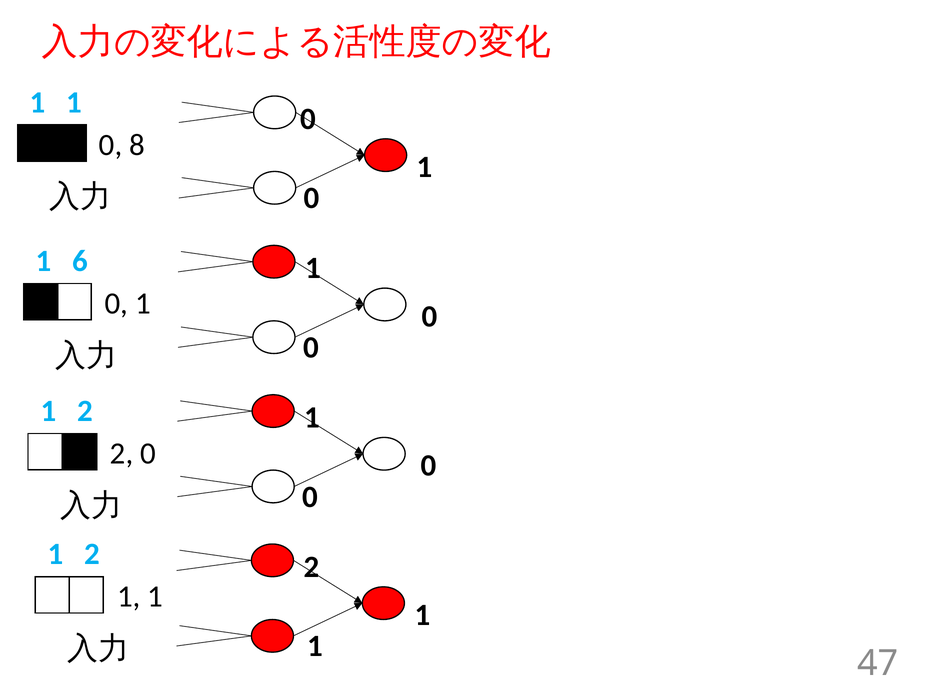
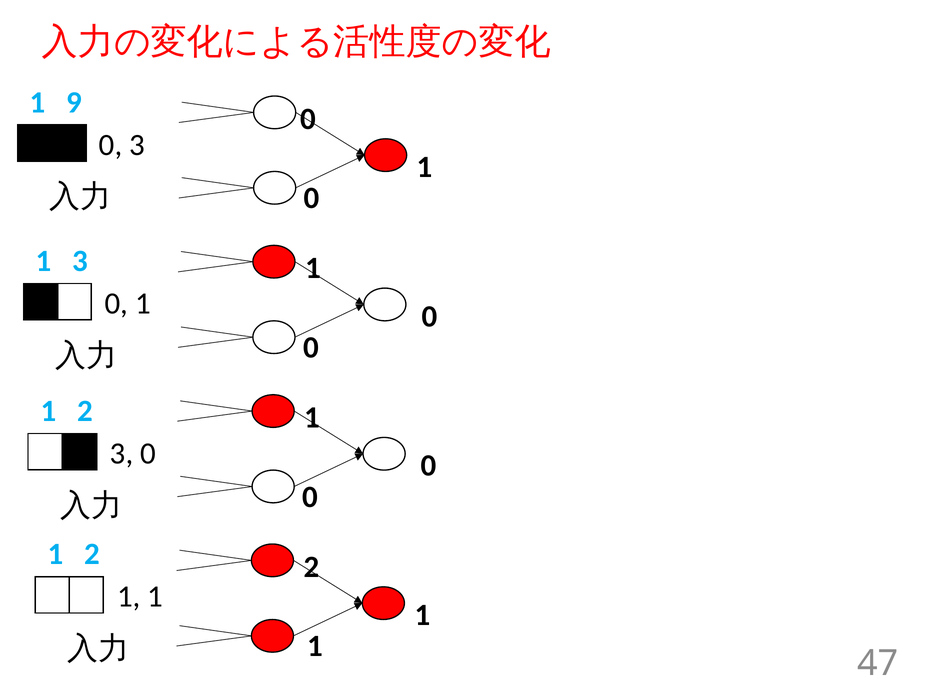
1: 1 -> 9 (74, 102)
0 8: 8 -> 3 (137, 145)
1 6: 6 -> 3 (80, 261)
2: 2 -> 3 (122, 454)
